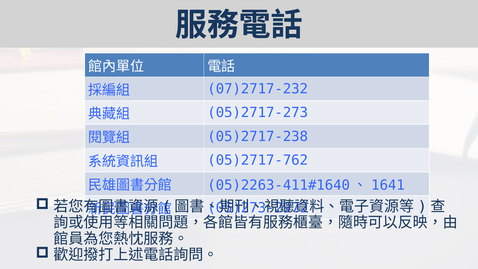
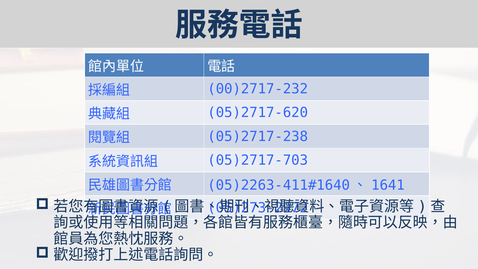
07)2717-232: 07)2717-232 -> 00)2717-232 (258, 89)
05)2717-273: 05)2717-273 -> 05)2717-620 (258, 113)
05)2717-762: 05)2717-762 -> 05)2717-703 (258, 160)
